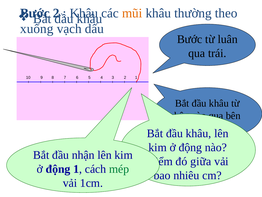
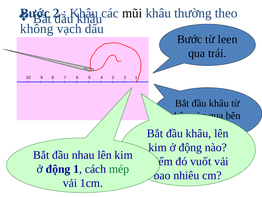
mũi colour: orange -> black (132, 13)
xuống: xuống -> không (37, 29)
luân: luân -> leen (228, 39)
nhận: nhận -> nhau (83, 155)
giữa: giữa -> vuốt (201, 161)
